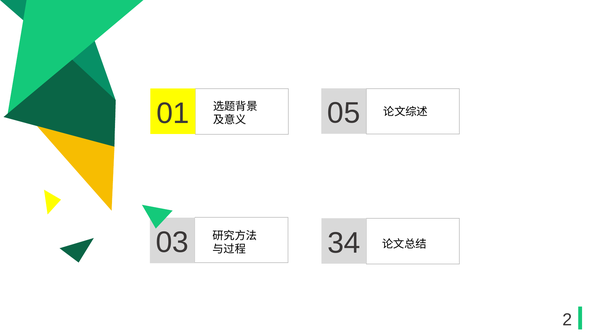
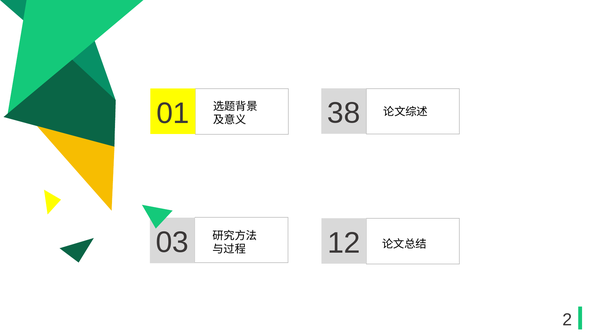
05: 05 -> 38 (344, 113)
34: 34 -> 12 (344, 243)
